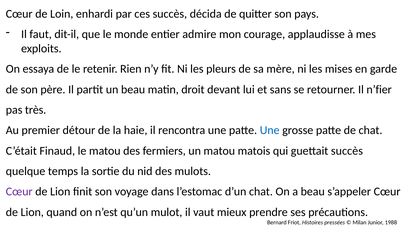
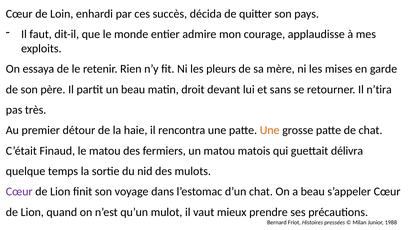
n’fier: n’fier -> n’tira (379, 89)
Une colour: blue -> orange (270, 130)
guettait succès: succès -> délivra (347, 150)
